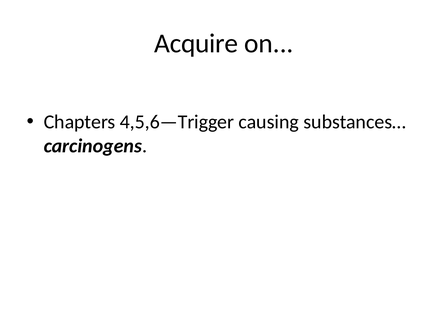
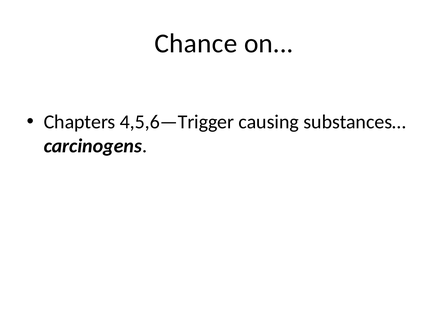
Acquire: Acquire -> Chance (196, 43)
